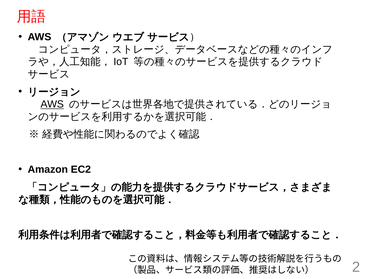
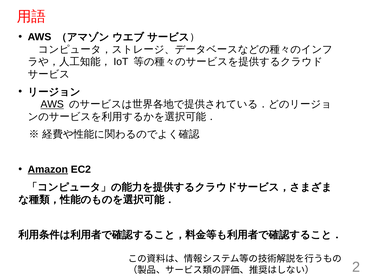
Amazon underline: none -> present (48, 169)
